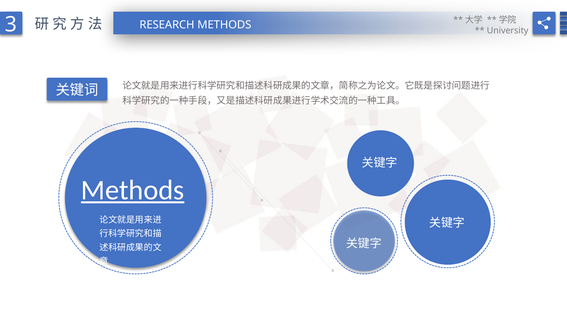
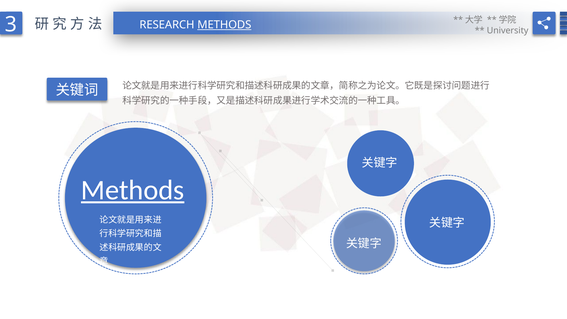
METHODS underline: none -> present (224, 25)
